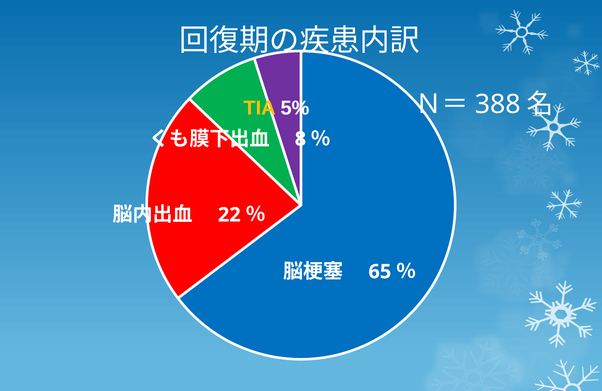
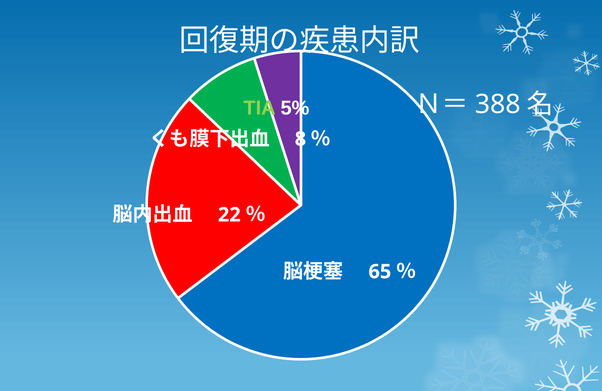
TIA colour: yellow -> light green (260, 108)
